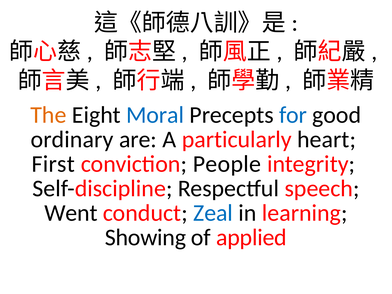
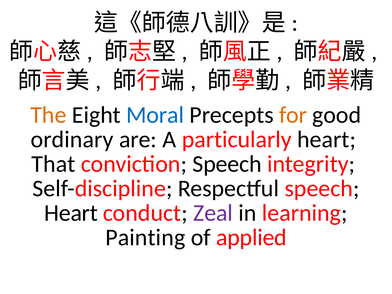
for colour: blue -> orange (293, 115)
First: First -> That (53, 164)
conviction People: People -> Speech (227, 164)
Went: Went -> Heart (71, 213)
Zeal colour: blue -> purple (213, 213)
Showing: Showing -> Painting (145, 237)
